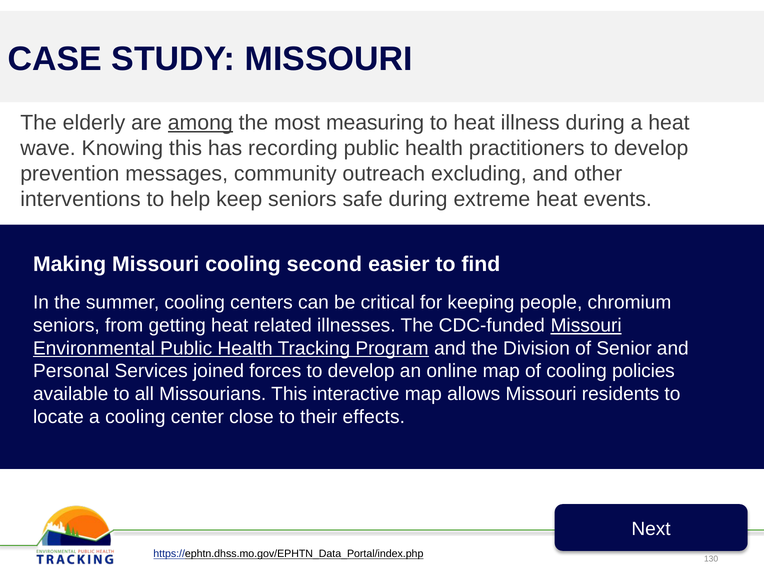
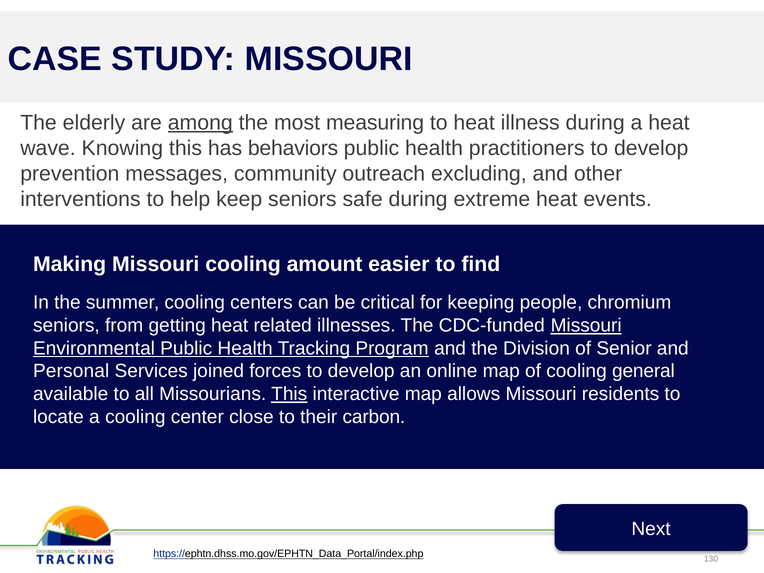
recording: recording -> behaviors (293, 148)
second: second -> amount (325, 264)
policies: policies -> general (643, 371)
This underline: none -> present (289, 394)
effects: effects -> carbon (374, 417)
